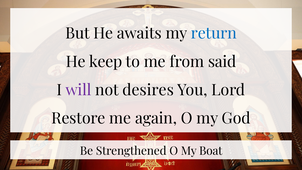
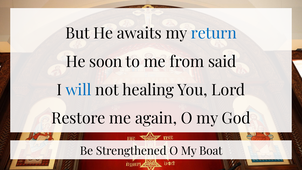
keep: keep -> soon (106, 62)
will colour: purple -> blue (78, 90)
desires: desires -> healing (148, 90)
